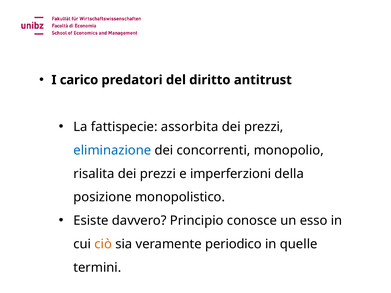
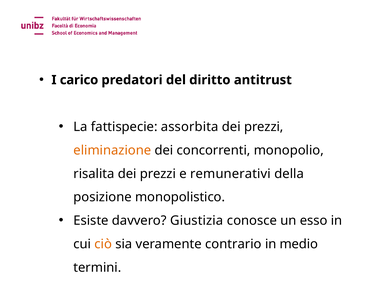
eliminazione colour: blue -> orange (112, 150)
imperferzioni: imperferzioni -> remunerativi (230, 174)
Principio: Principio -> Giustizia (197, 221)
periodico: periodico -> contrario (233, 244)
quelle: quelle -> medio (299, 244)
